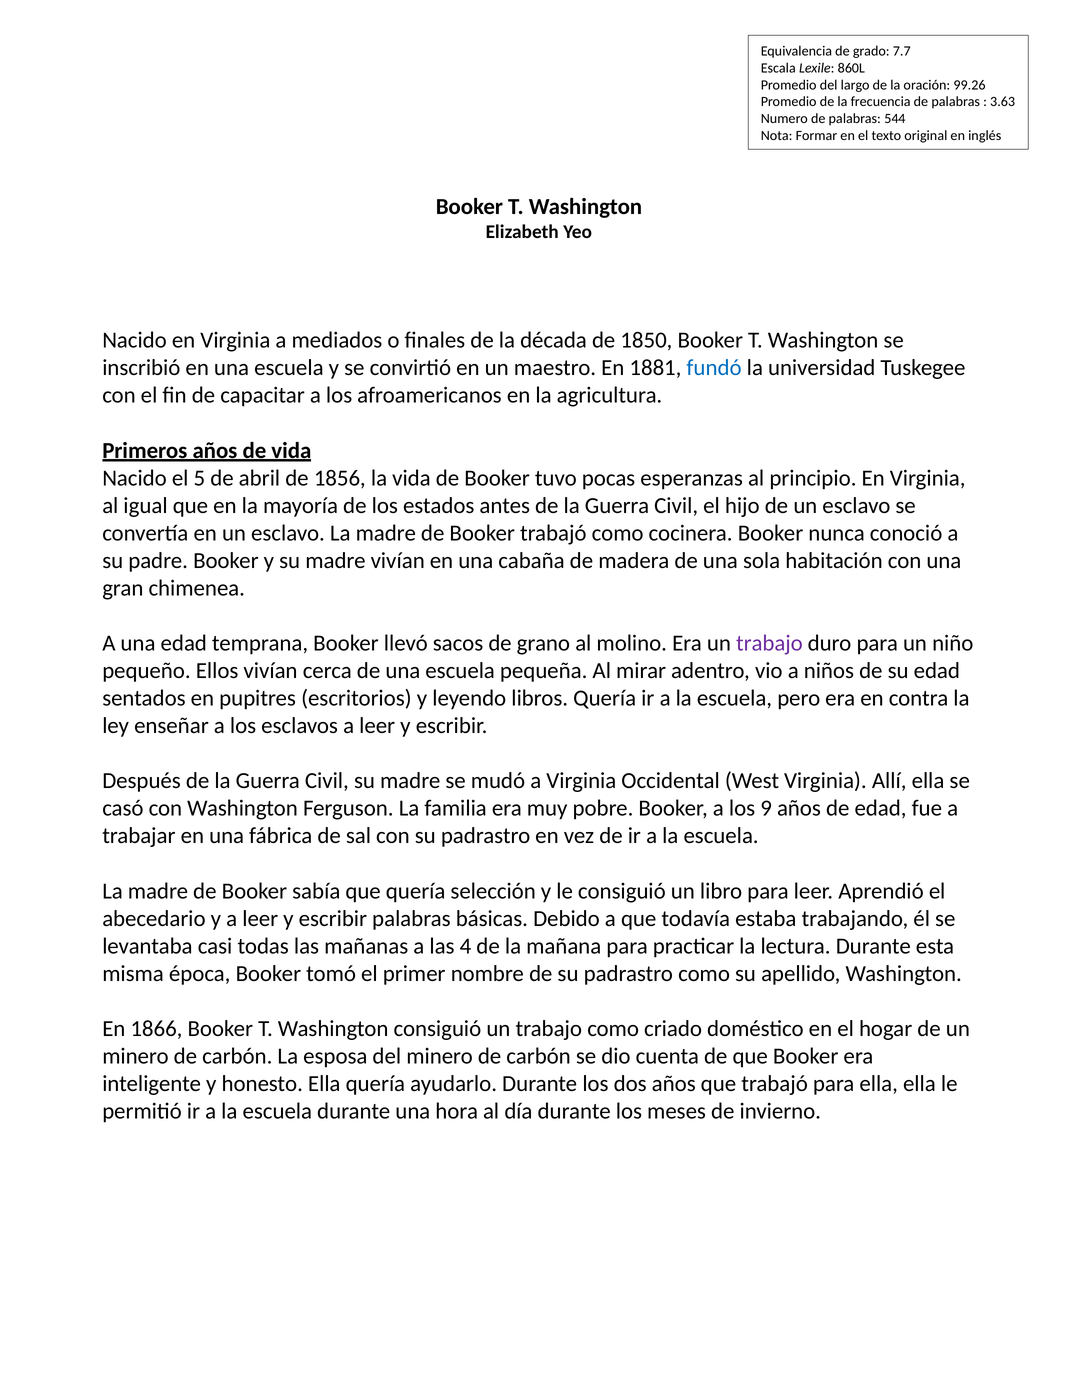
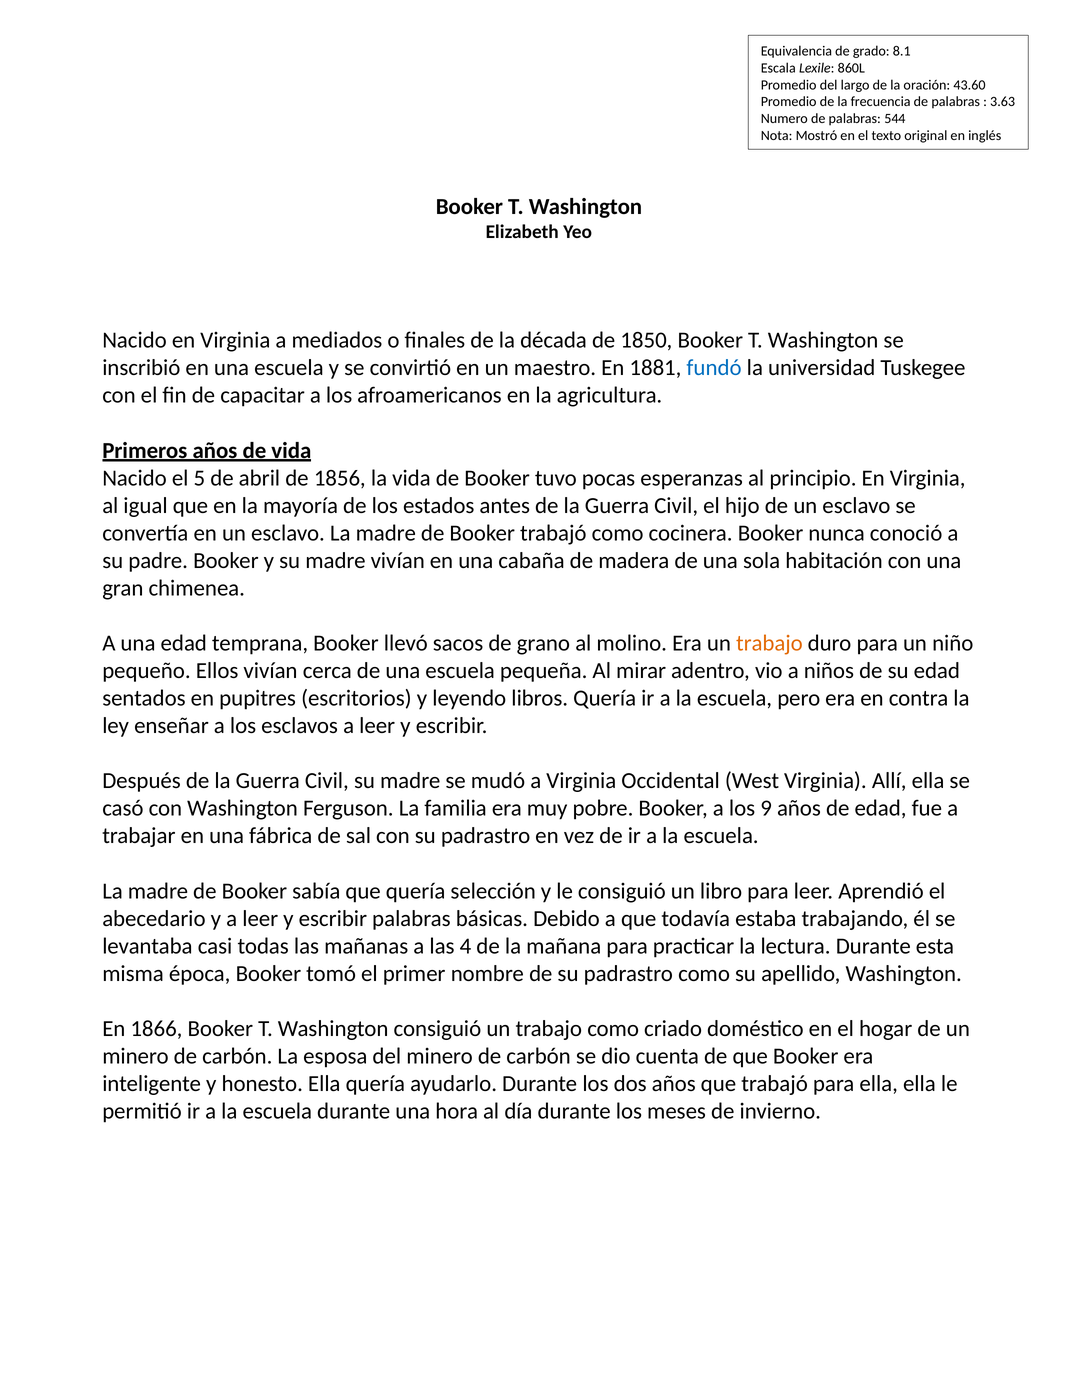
7.7: 7.7 -> 8.1 (902, 51)
99.26: 99.26 -> 43.60 (970, 85)
Formar: Formar -> Mostró (816, 135)
trabajo colour: purple -> orange (769, 643)
